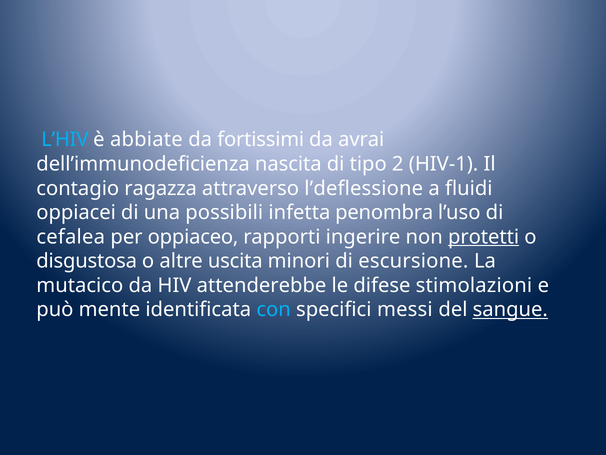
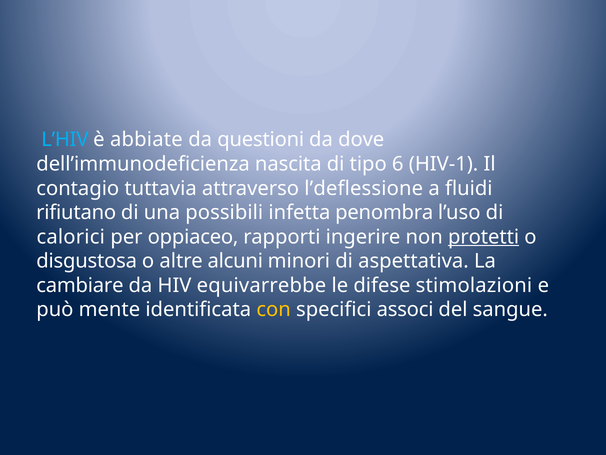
fortissimi: fortissimi -> questioni (261, 140)
avrai: avrai -> dove (361, 140)
2: 2 -> 6 (398, 164)
ragazza: ragazza -> tuttavia (161, 188)
oppiacei: oppiacei -> rifiutano (76, 212)
cefalea: cefalea -> calorici (71, 237)
uscita: uscita -> alcuni (235, 261)
escursione: escursione -> aspettativa (413, 261)
mutacico: mutacico -> cambiare (80, 285)
attenderebbe: attenderebbe -> equivarrebbe (261, 285)
con colour: light blue -> yellow (274, 309)
messi: messi -> associ (405, 309)
sangue underline: present -> none (510, 309)
